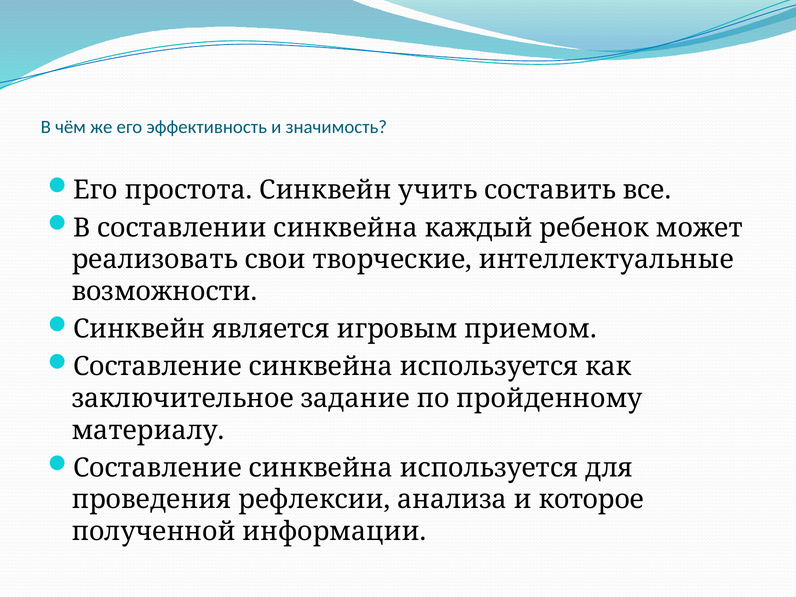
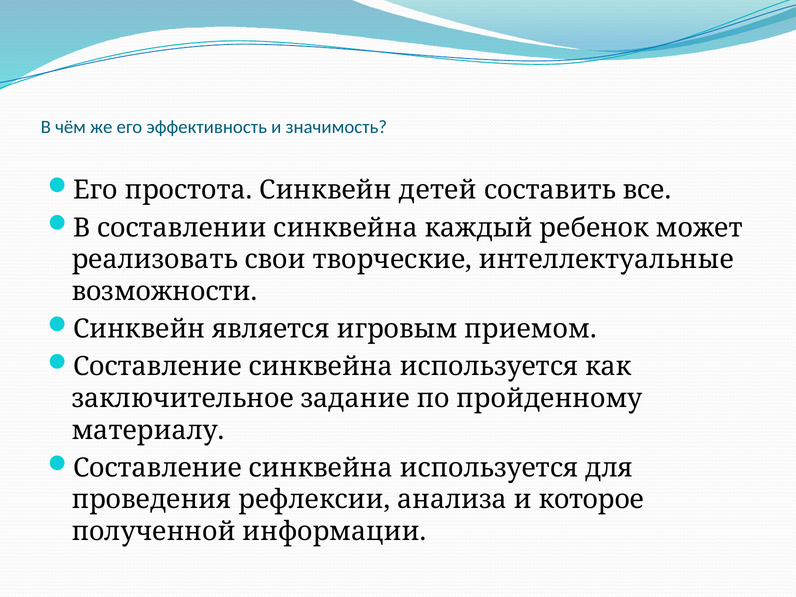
учить: учить -> детей (438, 190)
